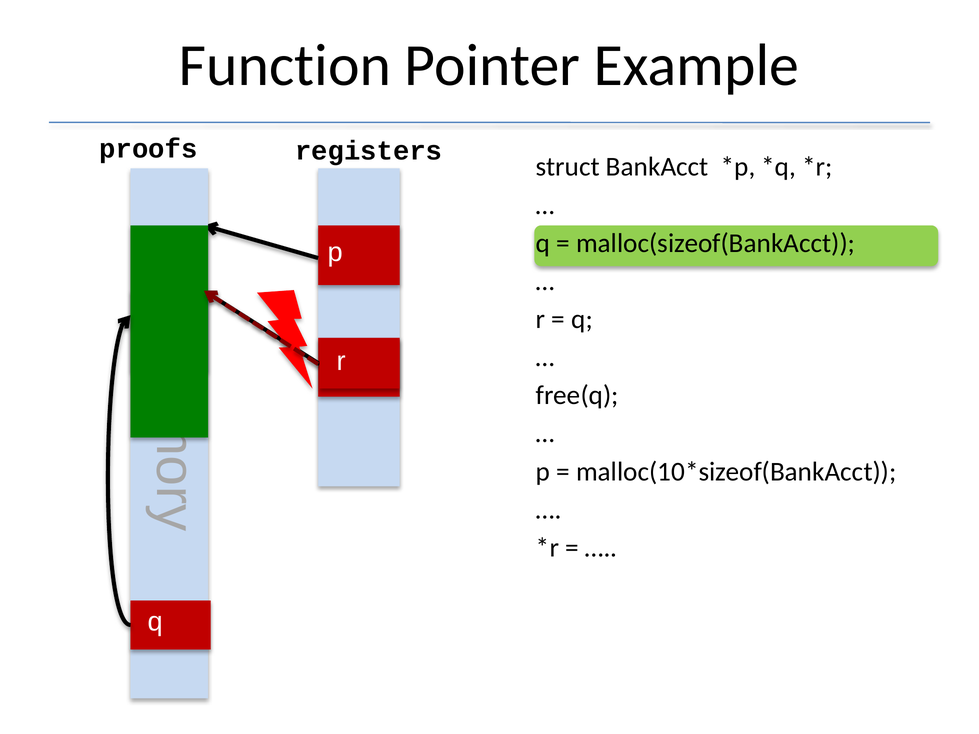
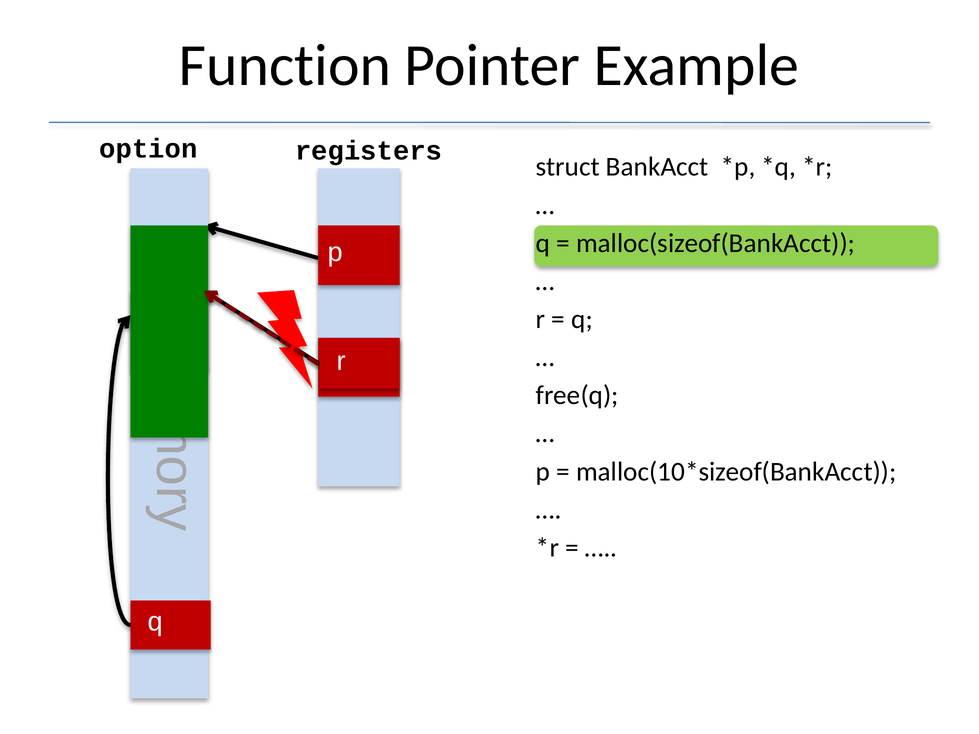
proofs: proofs -> option (148, 149)
